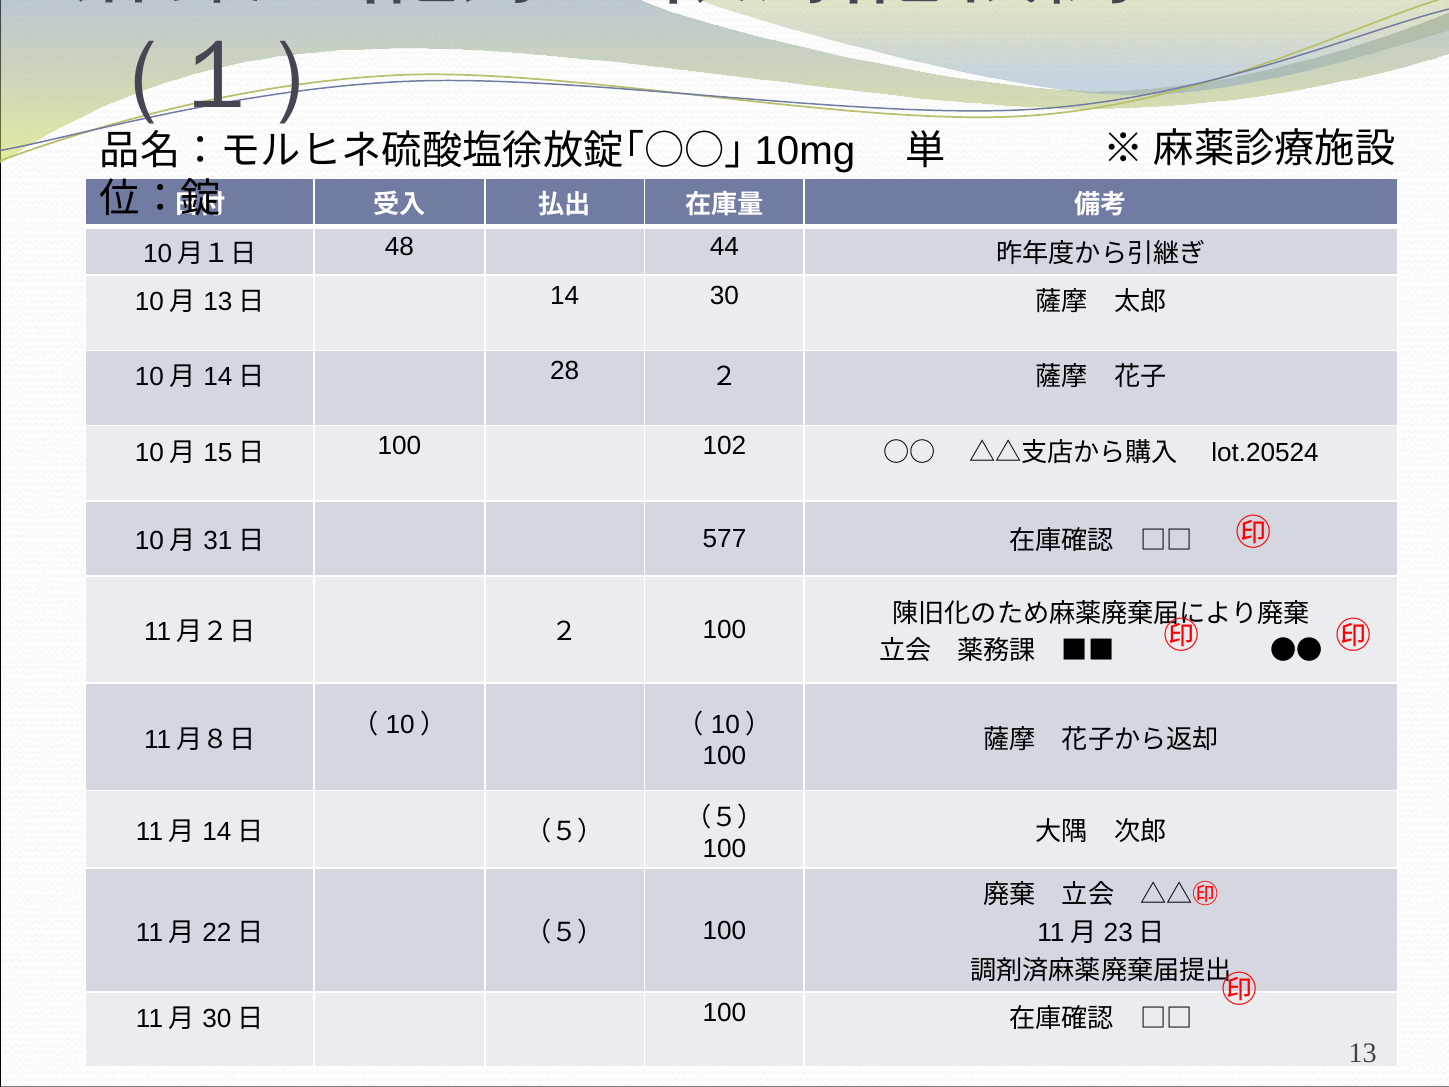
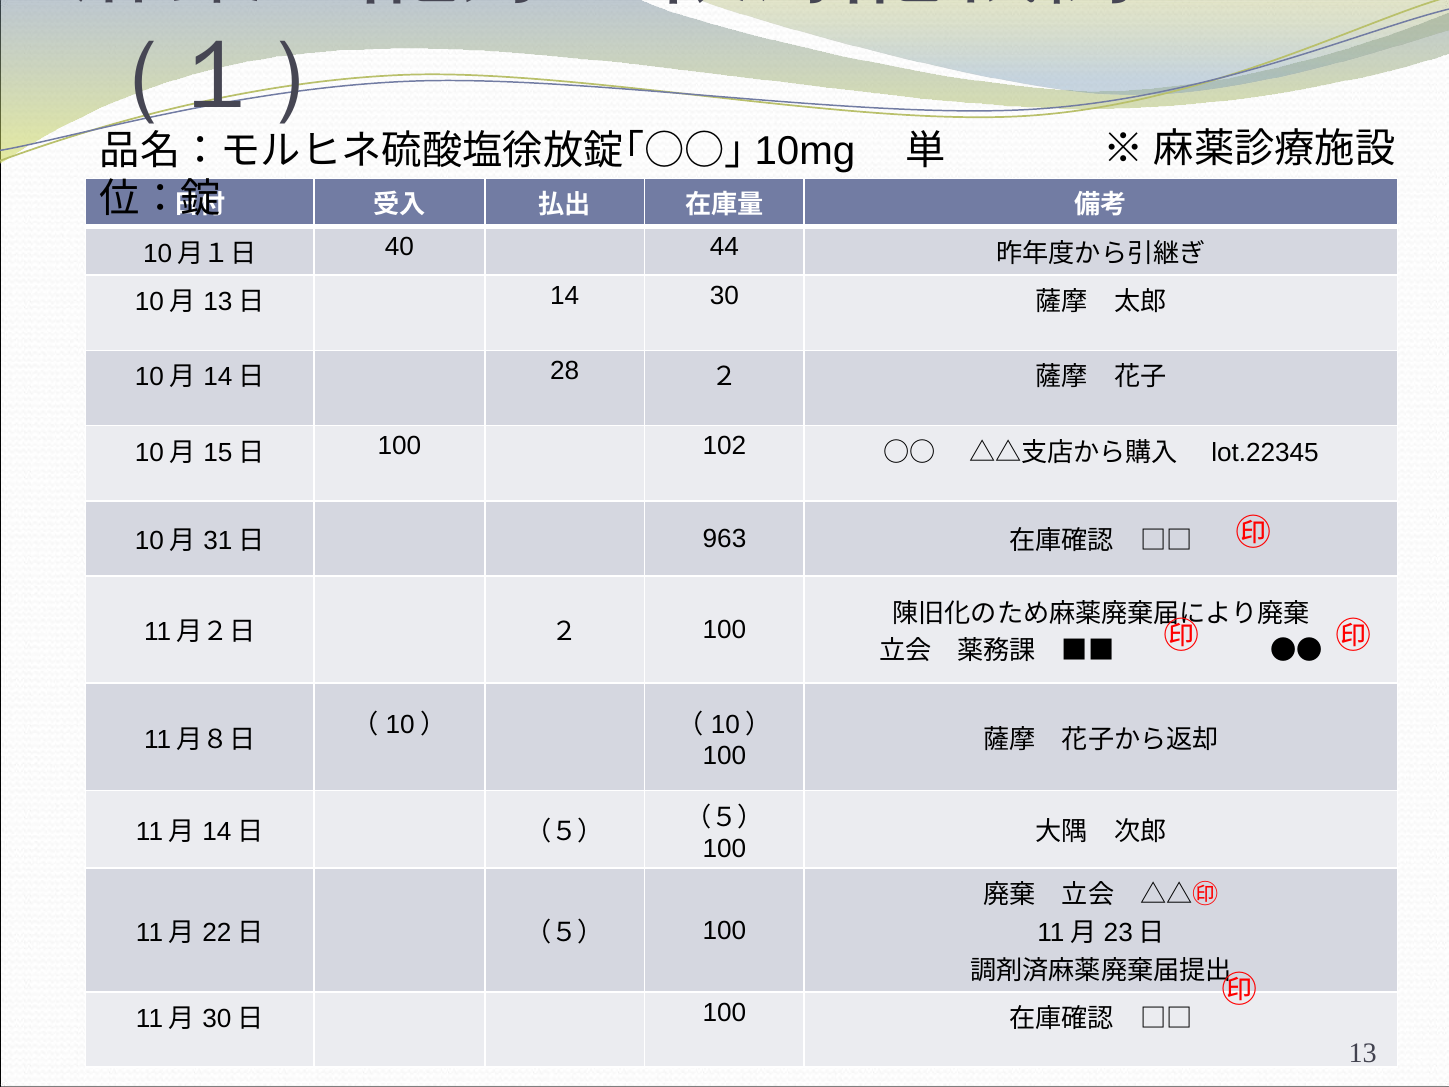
48: 48 -> 40 (399, 247)
lot.20524: lot.20524 -> lot.22345 (1265, 452)
577: 577 -> 963 (725, 539)
